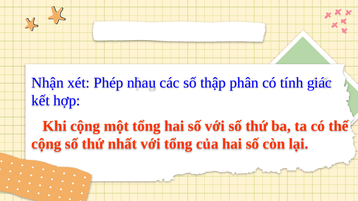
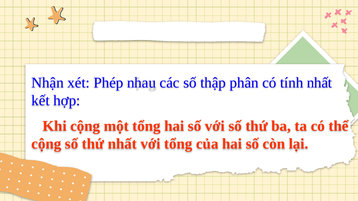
tính giác: giác -> nhất (320, 83)
